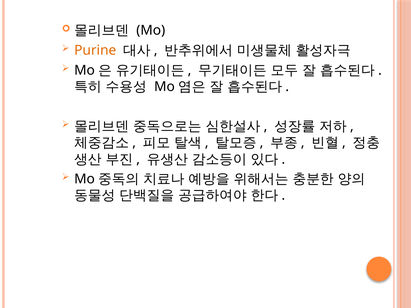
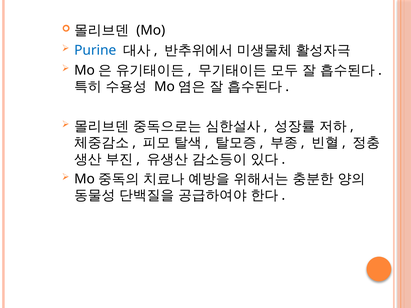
Purine colour: orange -> blue (95, 50)
